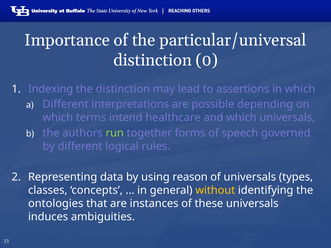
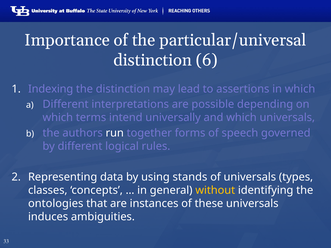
0: 0 -> 6 (207, 60)
healthcare: healthcare -> universally (173, 118)
run colour: light green -> white (115, 133)
reason: reason -> stands (190, 177)
